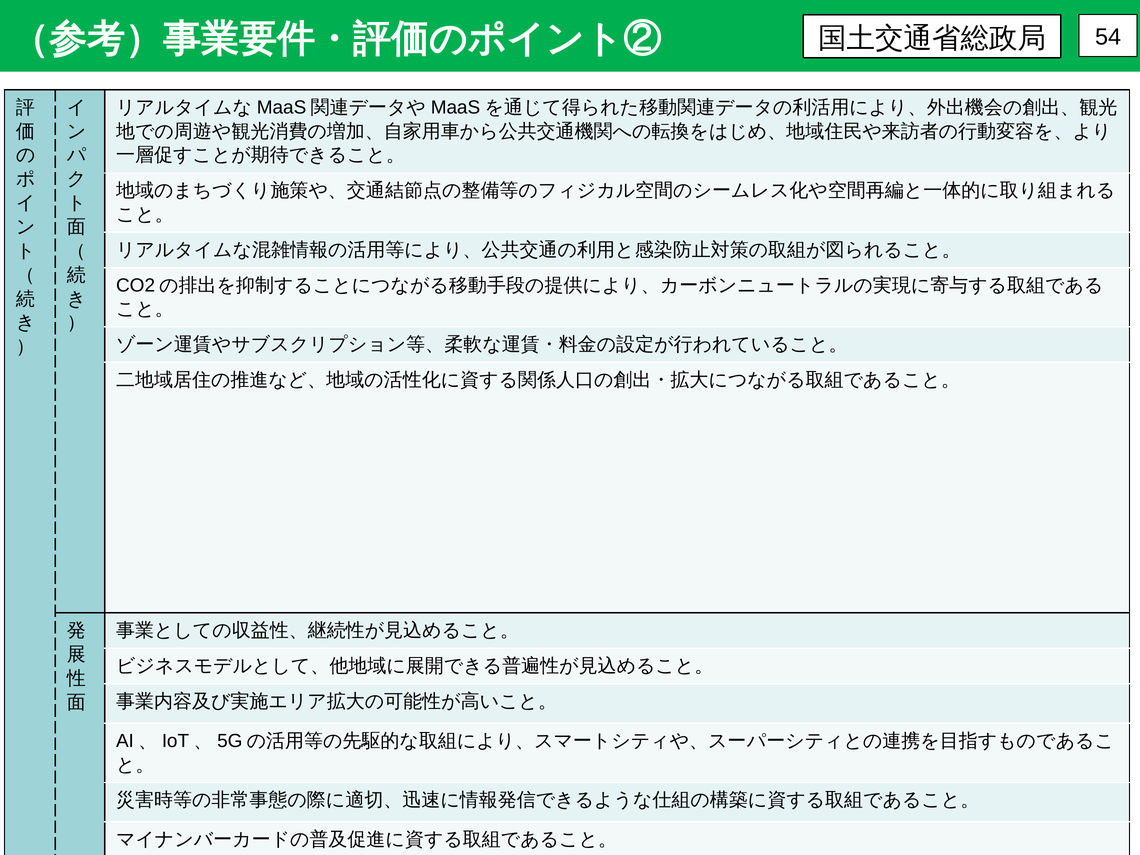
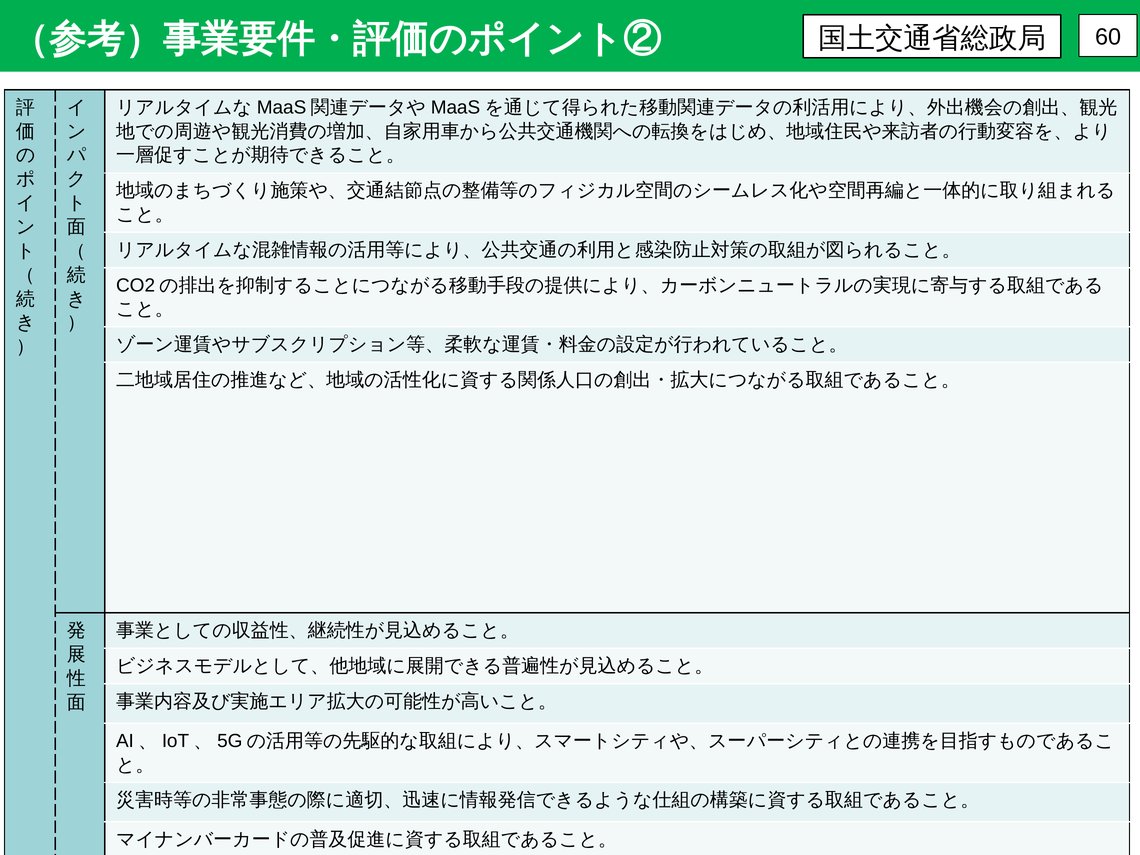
54: 54 -> 60 (1108, 37)
